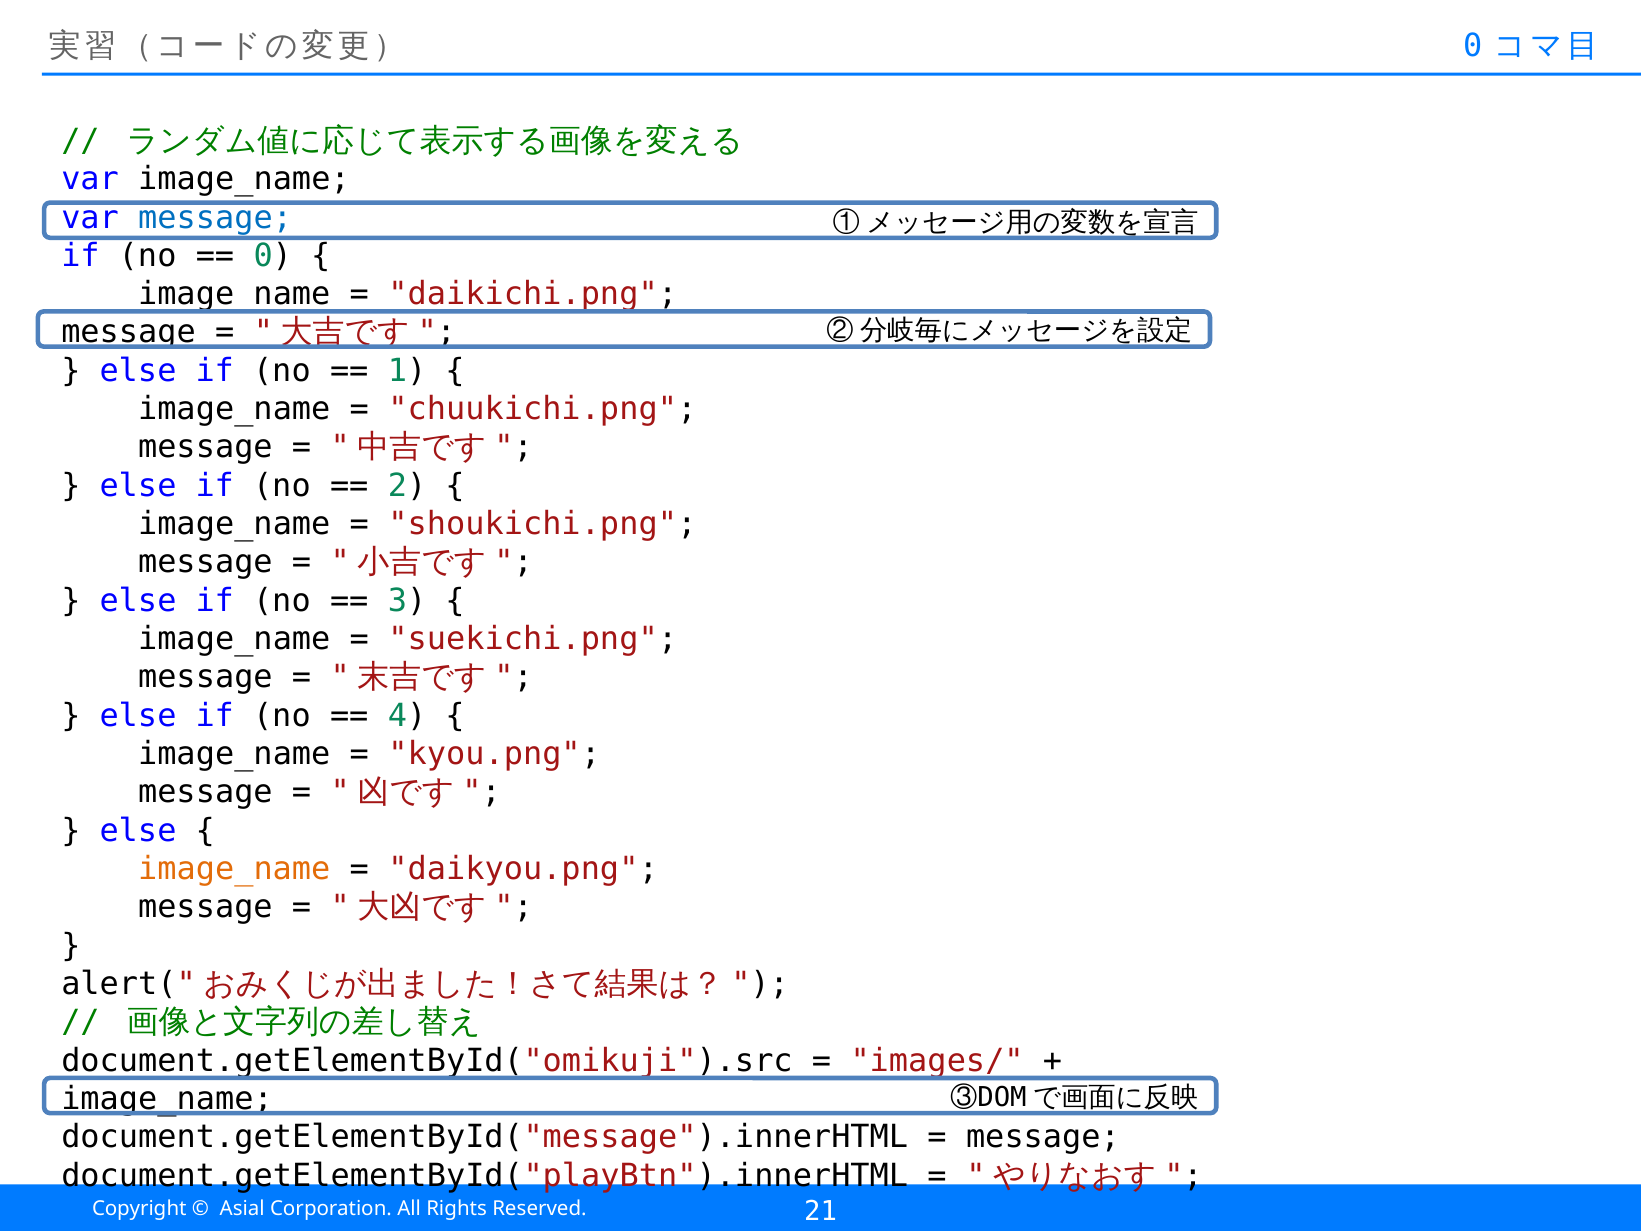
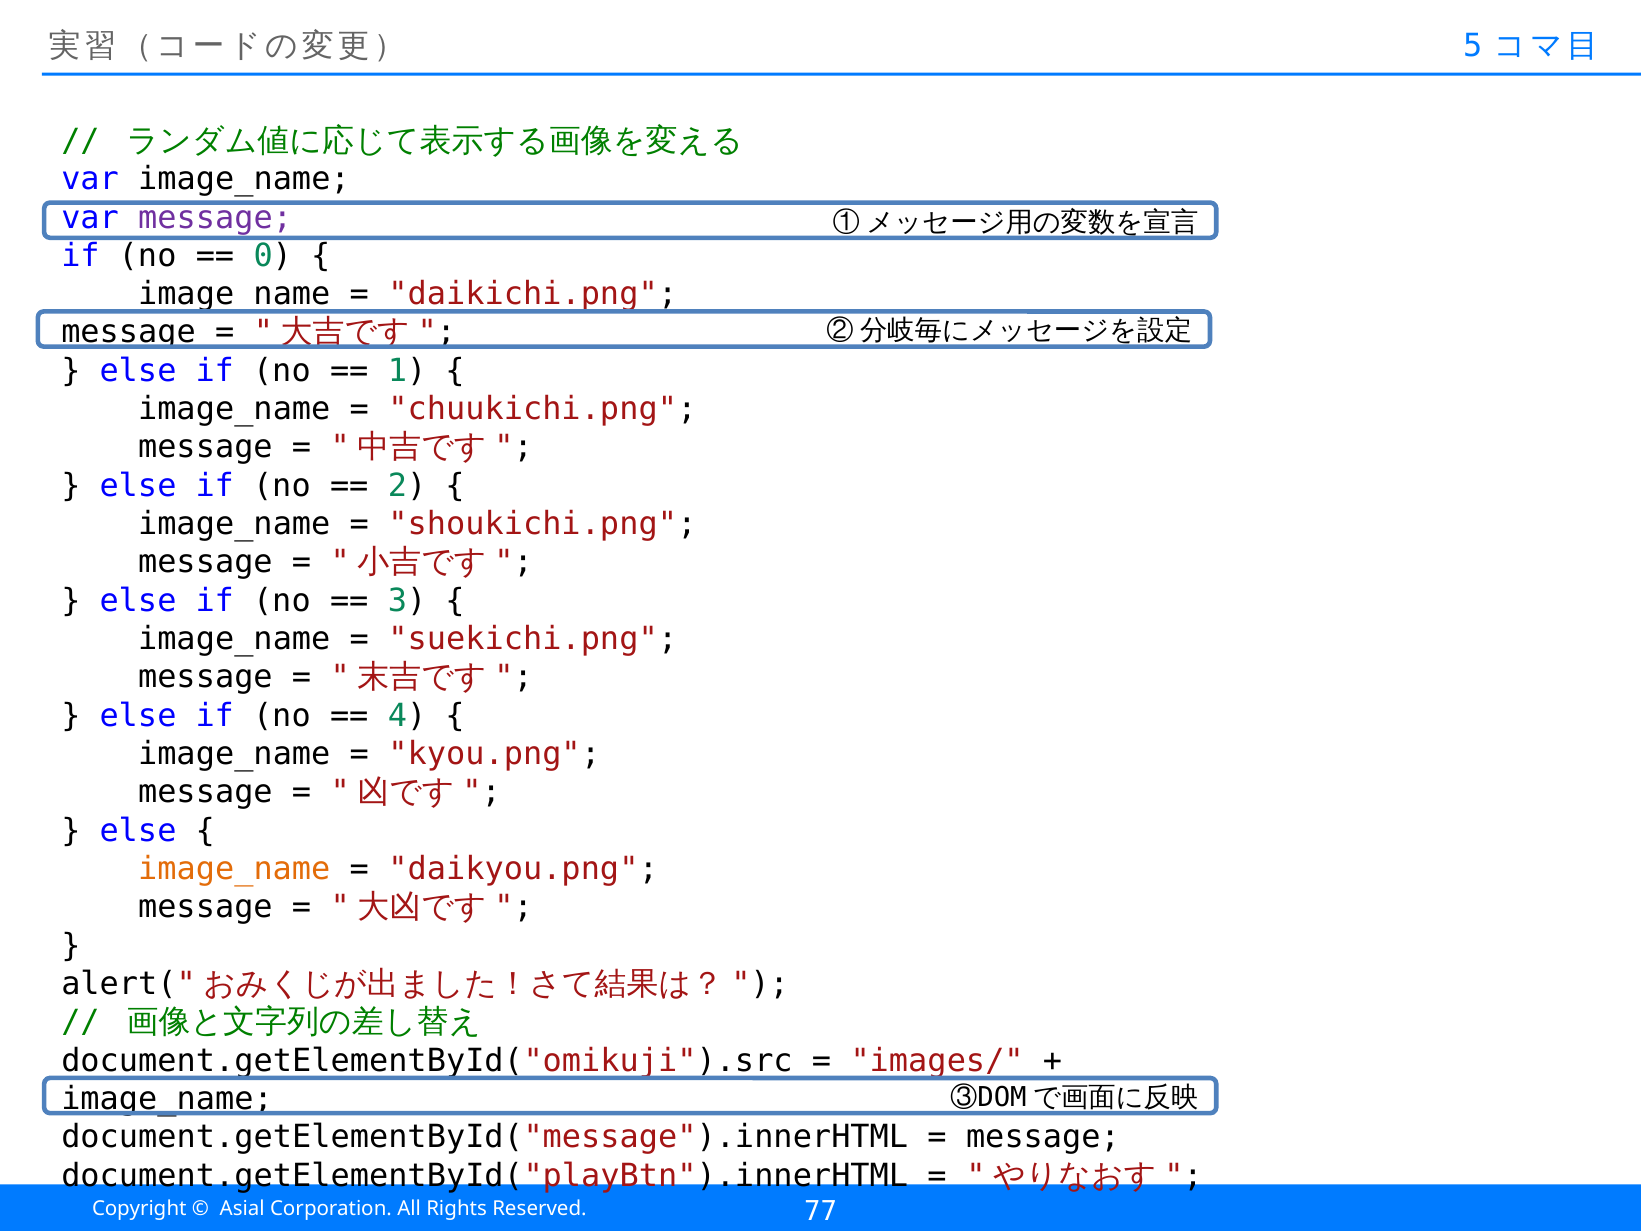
0: 0 -> 5 (1473, 45)
message colour: blue -> purple (215, 217)
21: 21 -> 77 (821, 1211)
